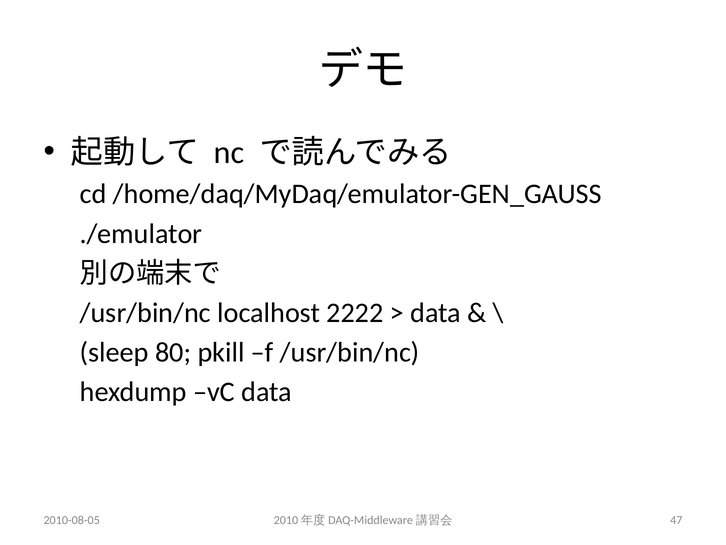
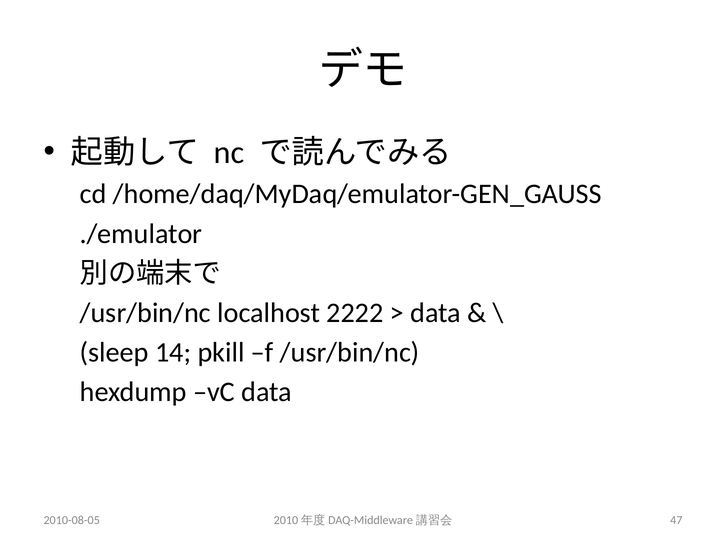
80: 80 -> 14 (173, 352)
